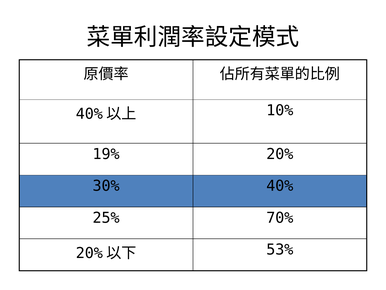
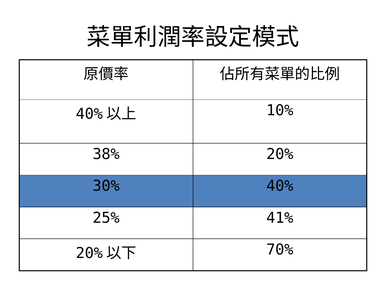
19%: 19% -> 38% (106, 154)
70%: 70% -> 41% (280, 218)
53%: 53% -> 70% (280, 249)
